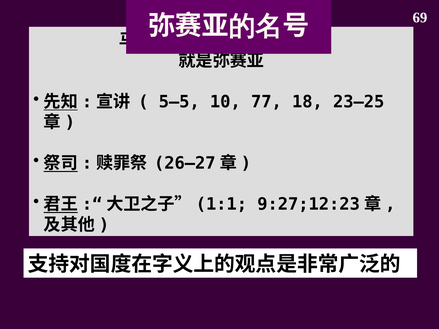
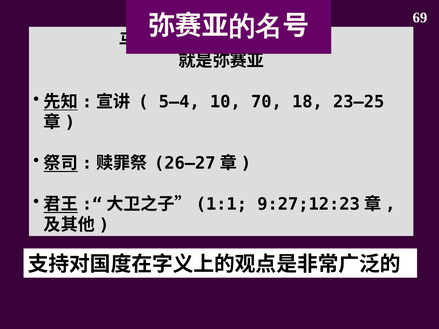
5–5: 5–5 -> 5–4 (179, 102)
77: 77 -> 70 (266, 102)
